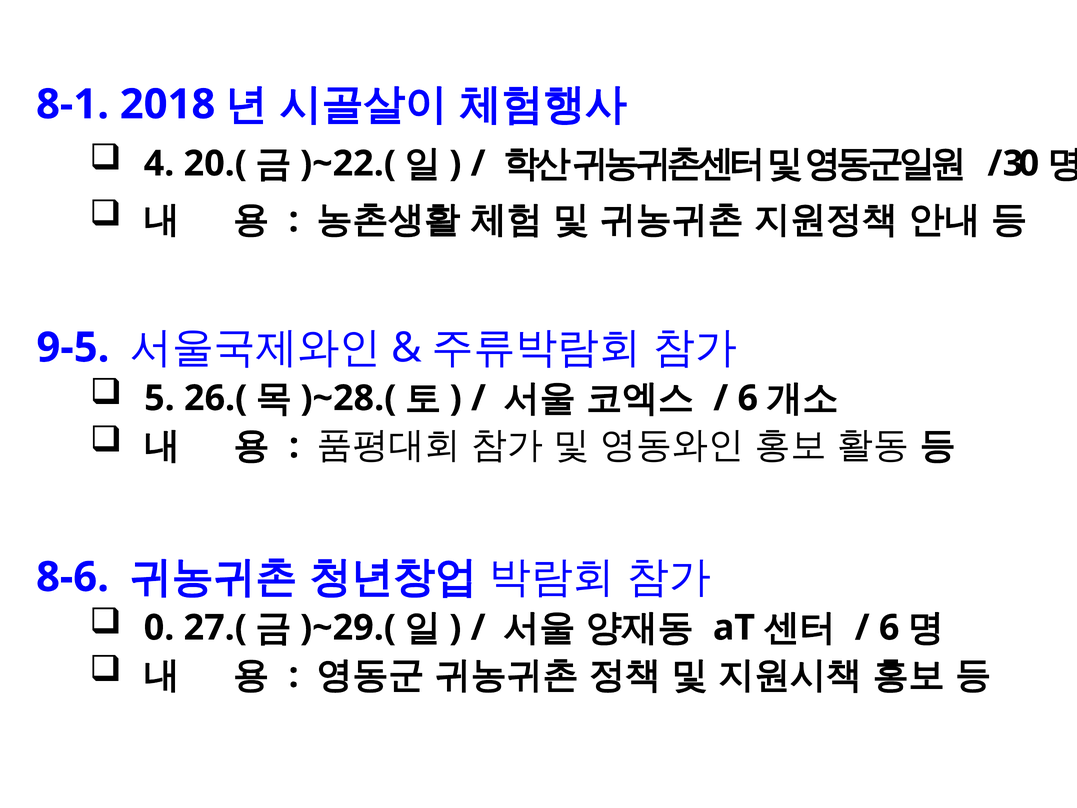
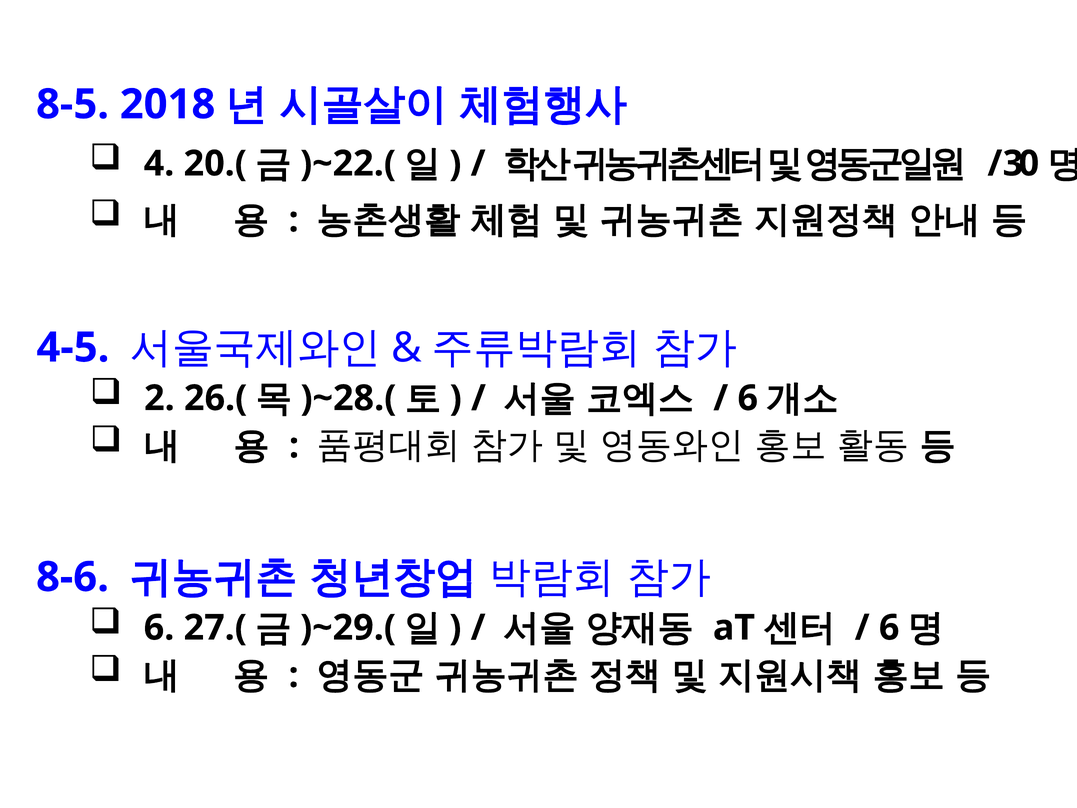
8-1: 8-1 -> 8-5 (73, 104)
9-5: 9-5 -> 4-5 (73, 348)
5: 5 -> 2 (159, 398)
0: 0 -> 6 (159, 628)
